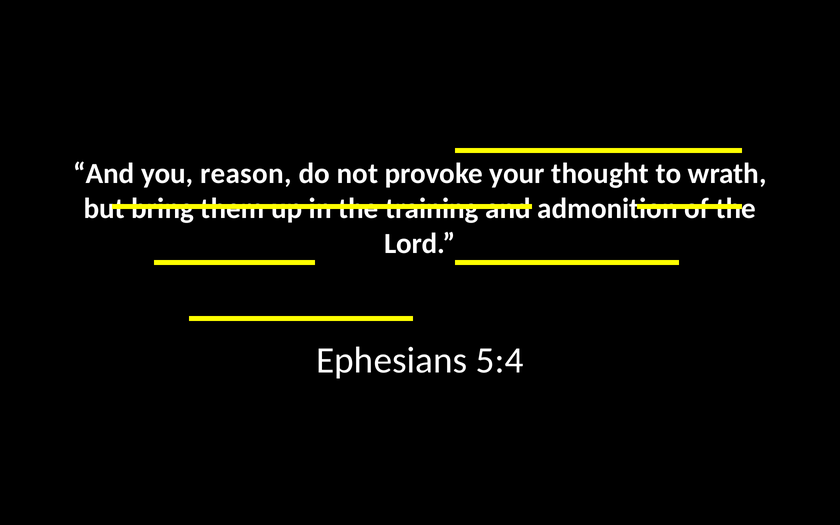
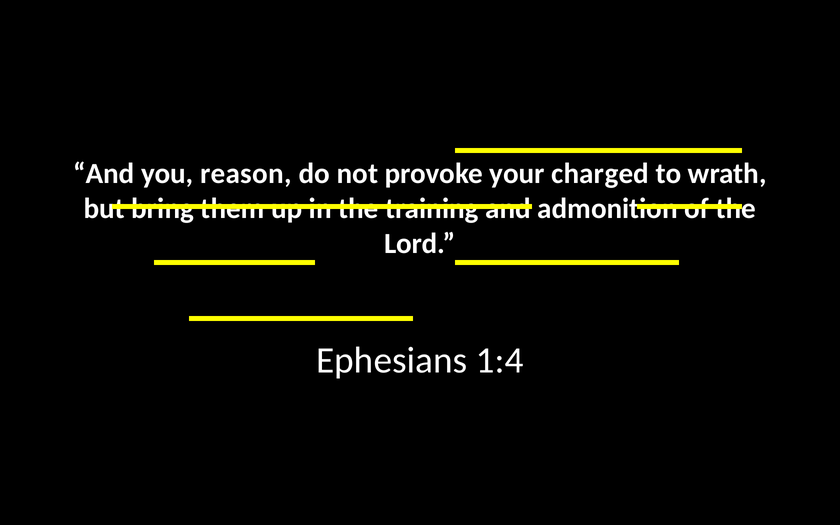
thought: thought -> charged (600, 174)
5:4: 5:4 -> 1:4 (500, 361)
